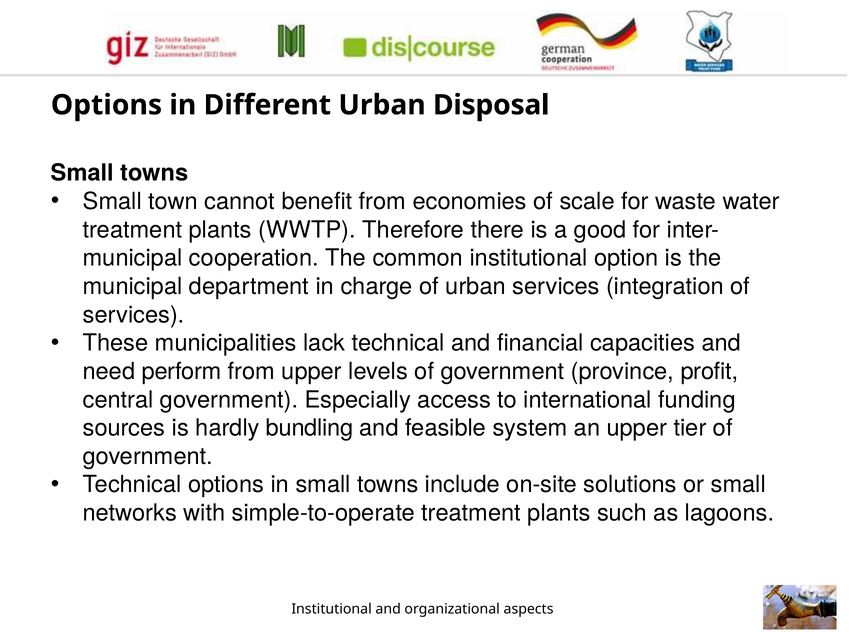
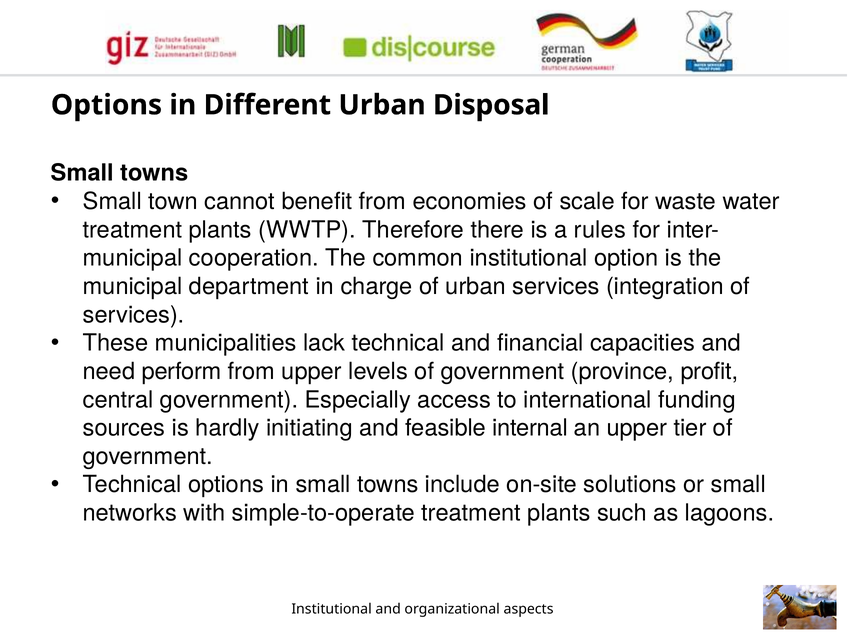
good: good -> rules (600, 230)
bundling: bundling -> initiating (309, 428)
system: system -> internal (530, 428)
